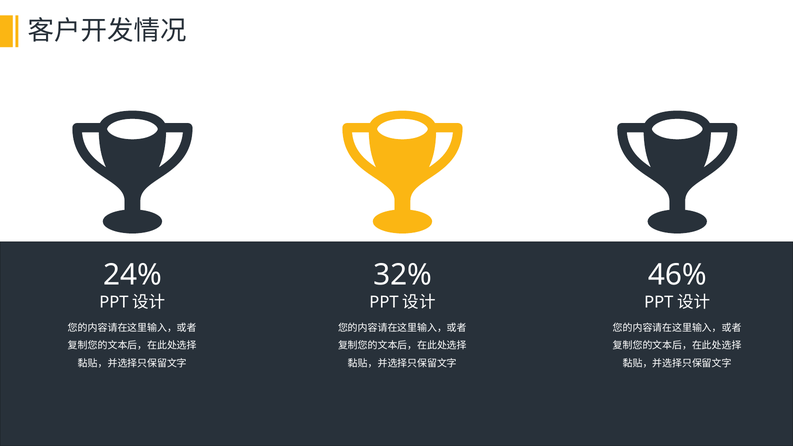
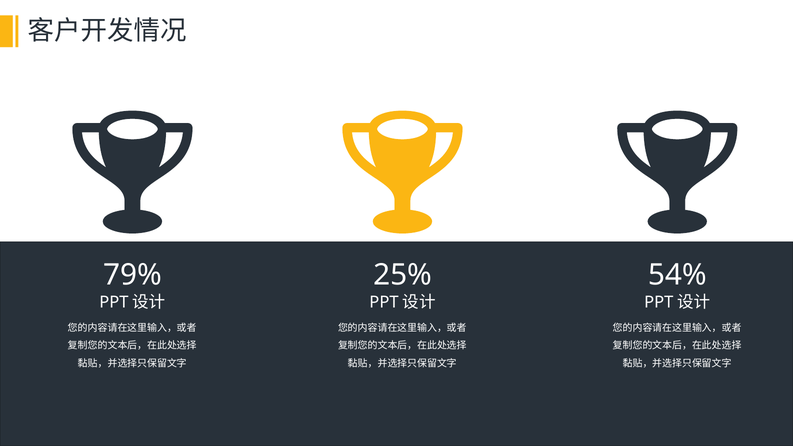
24%: 24% -> 79% (132, 275)
32%: 32% -> 25% (402, 275)
46%: 46% -> 54% (677, 275)
